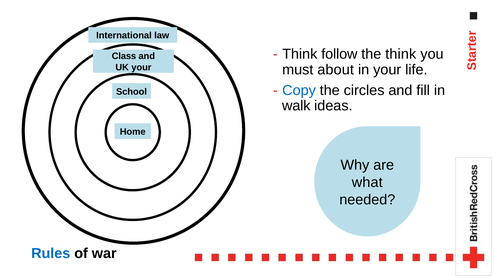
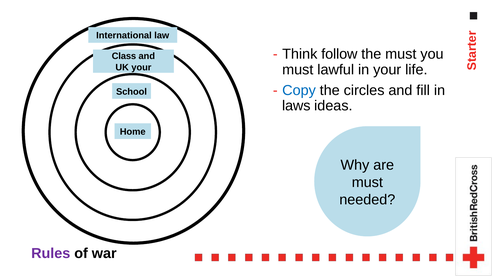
the think: think -> must (401, 54)
about: about -> lawful (336, 70)
walk: walk -> laws (296, 106)
what: what -> must (367, 182)
Rules colour: blue -> purple (51, 253)
